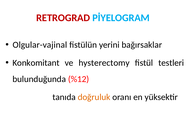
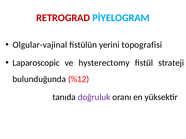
bağırsaklar: bağırsaklar -> topografisi (142, 45)
Konkomitant: Konkomitant -> Laparoscopic (36, 63)
testleri: testleri -> strateji (171, 63)
doğruluk colour: orange -> purple (94, 97)
